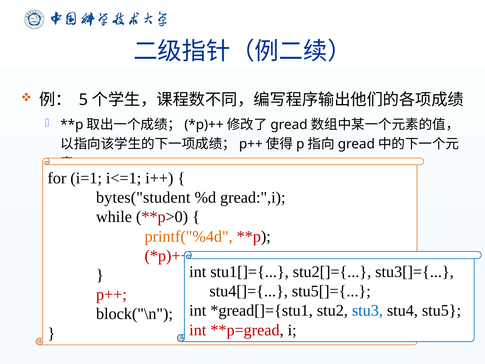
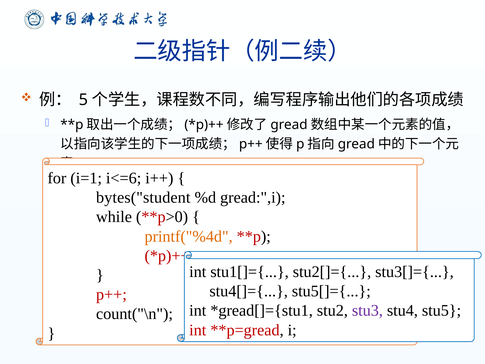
i<=1: i<=1 -> i<=6 (124, 178)
stu3 colour: blue -> purple (367, 310)
block("\n: block("\n -> count("\n (134, 314)
